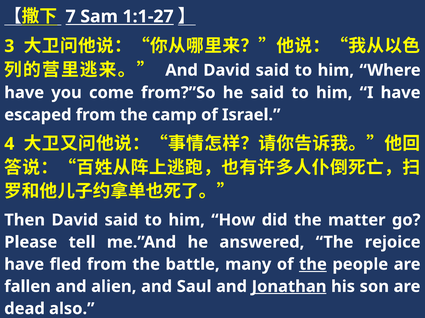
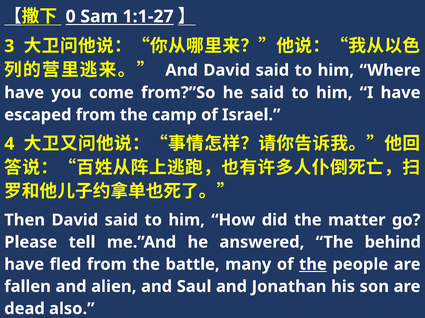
7: 7 -> 0 (71, 17)
rejoice: rejoice -> behind (393, 243)
Jonathan underline: present -> none (289, 287)
